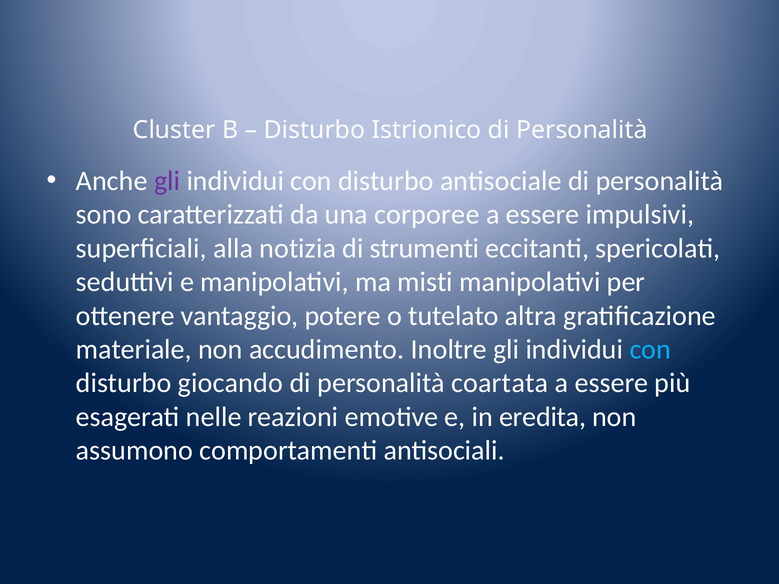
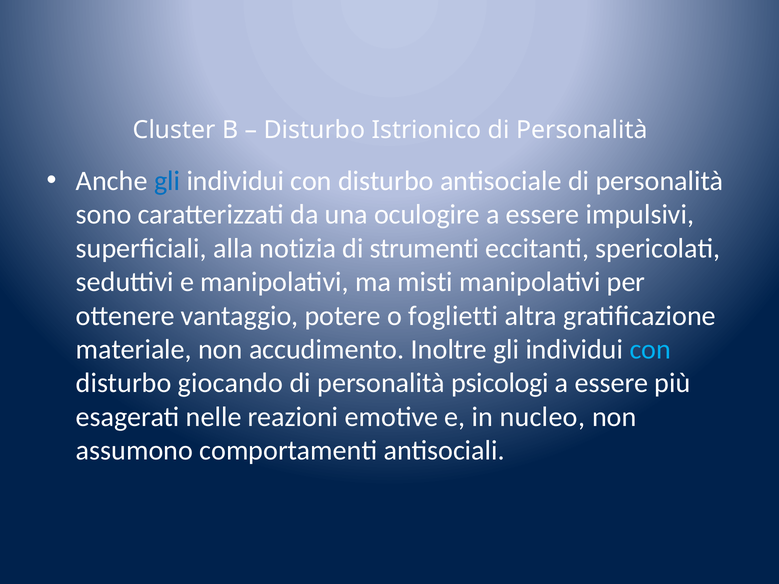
gli colour: purple -> blue (167, 181)
corporee: corporee -> oculogire (427, 215)
tutelato: tutelato -> foglietti (453, 316)
coartata: coartata -> psicologi (500, 383)
eredita: eredita -> nucleo (542, 417)
